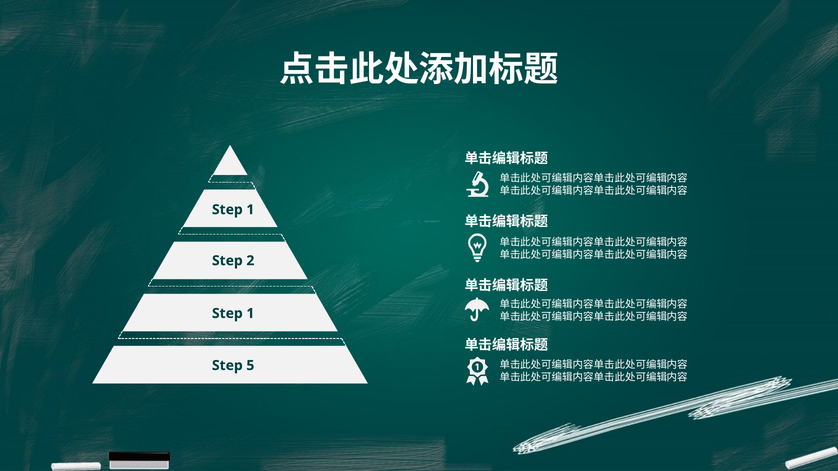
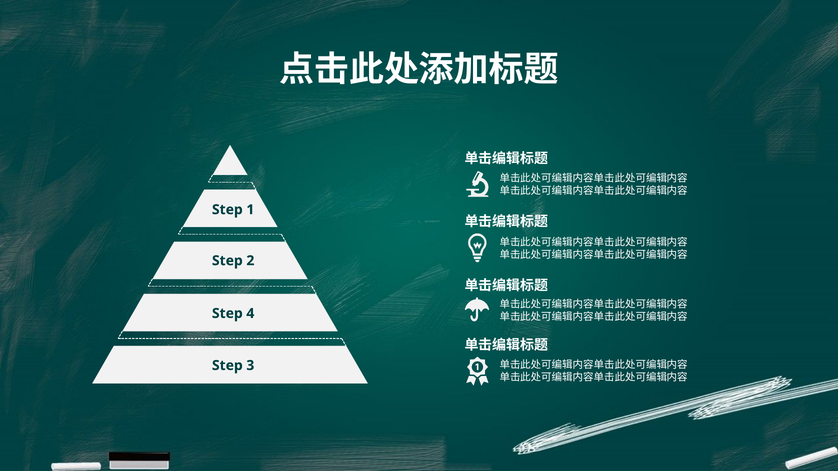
1: 1 -> 4 (250, 314)
5: 5 -> 3 (250, 366)
